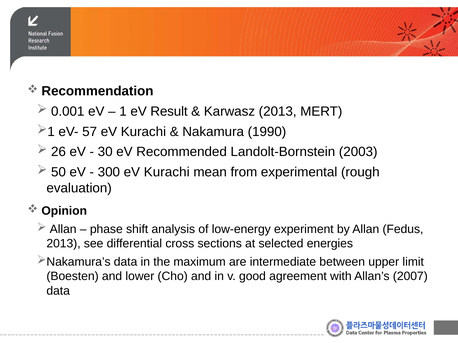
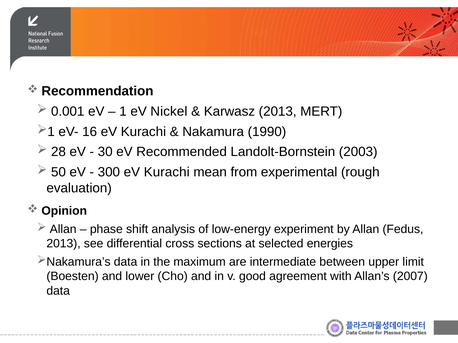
Result: Result -> Nickel (169, 112)
57: 57 -> 16 (90, 132)
26: 26 -> 28 (58, 152)
